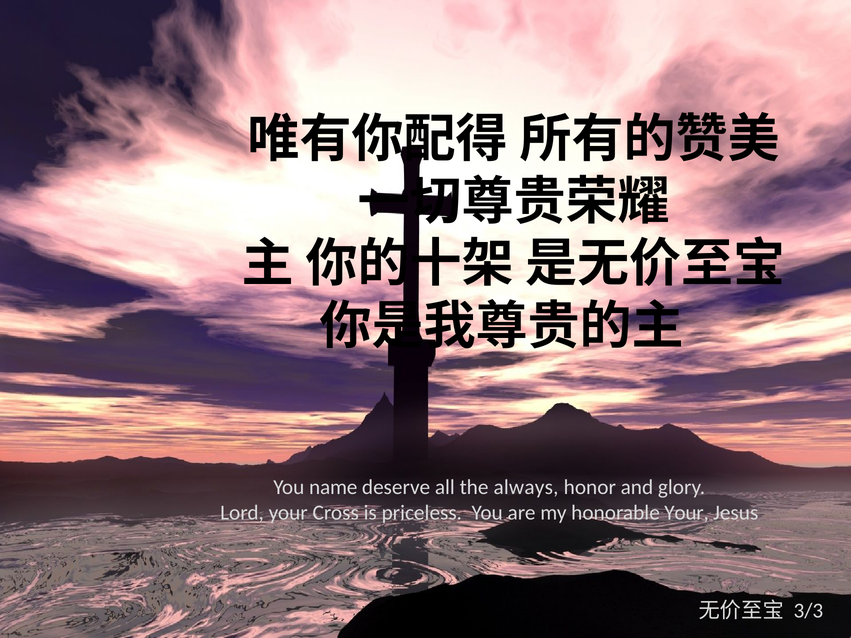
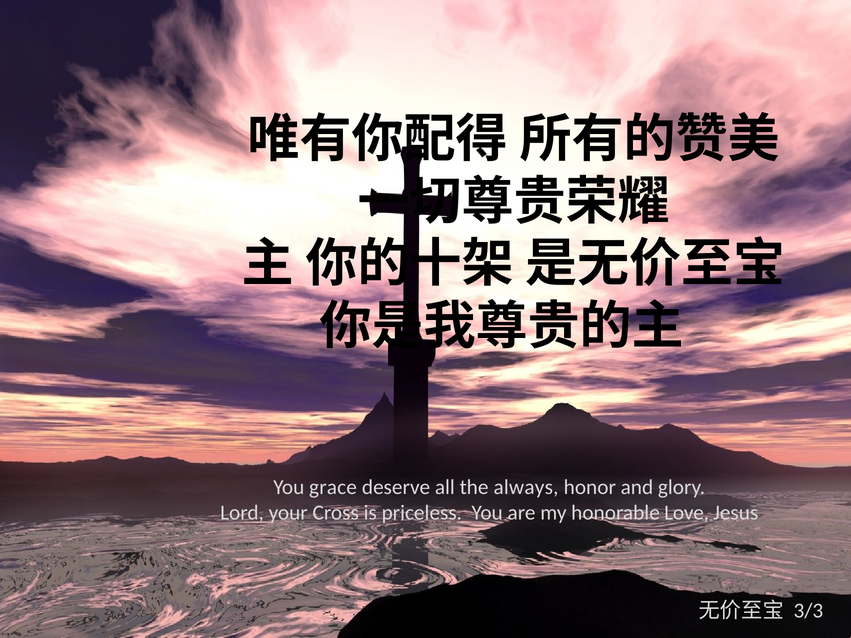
name: name -> grace (333, 487)
honorable Your: Your -> Love (687, 513)
